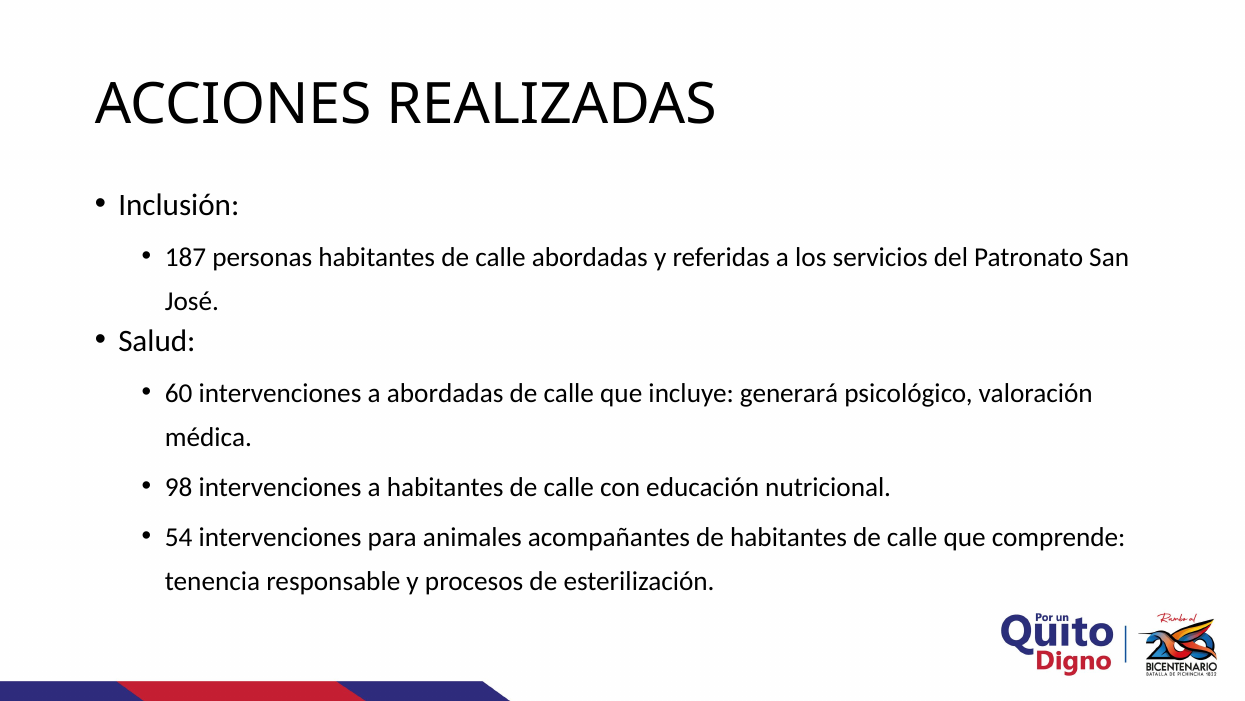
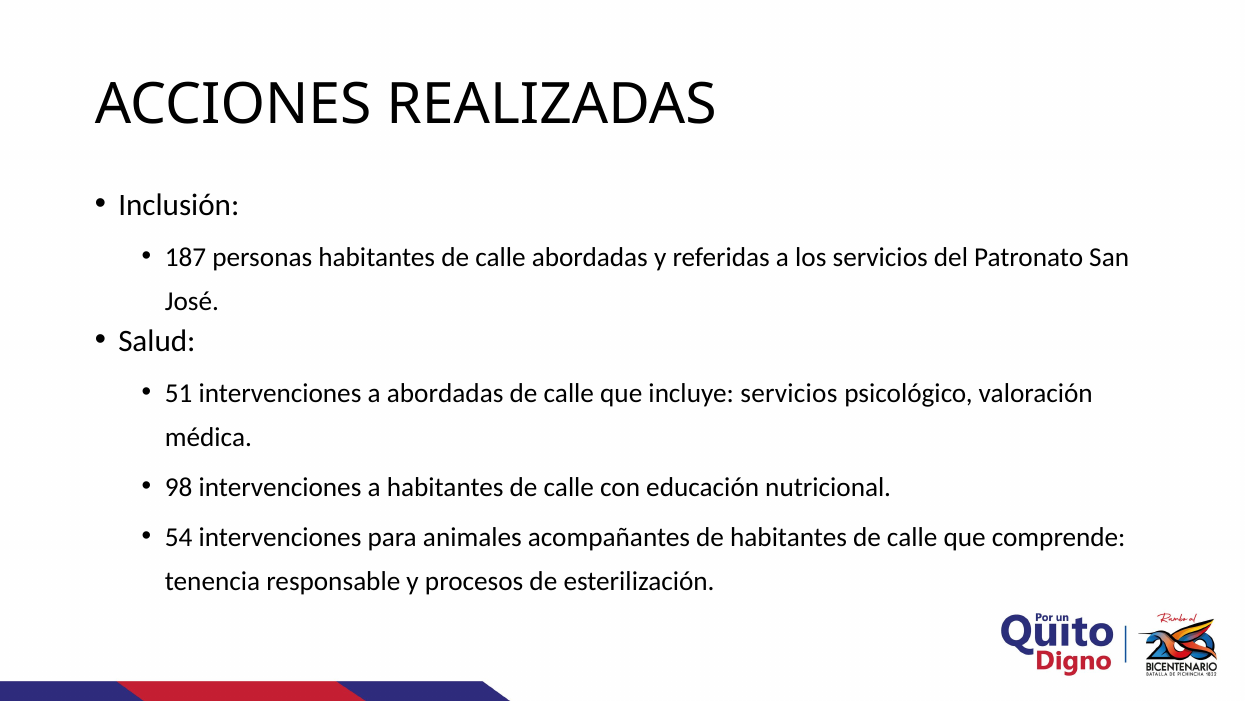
60: 60 -> 51 (179, 393)
incluye generará: generará -> servicios (789, 393)
